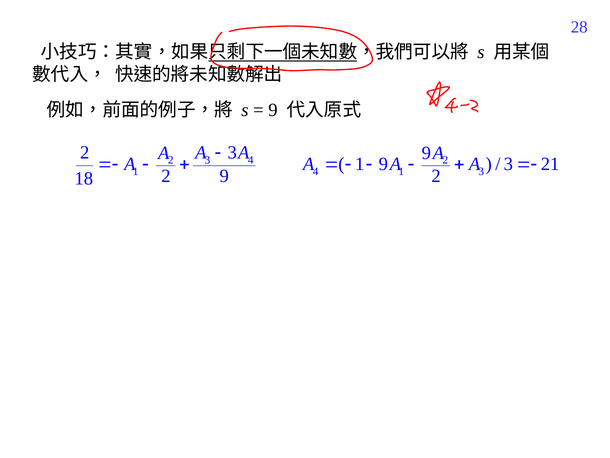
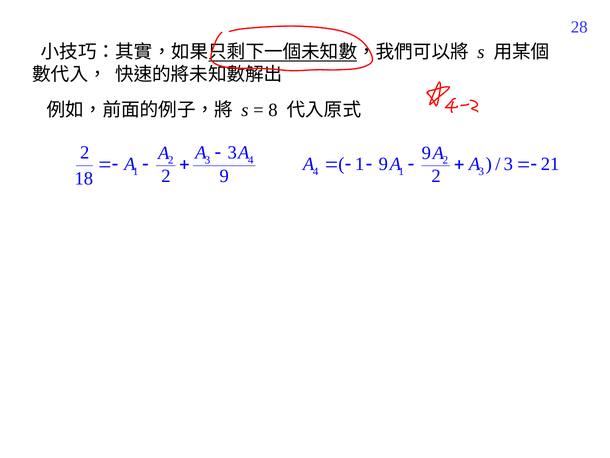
9: 9 -> 8 (273, 110)
